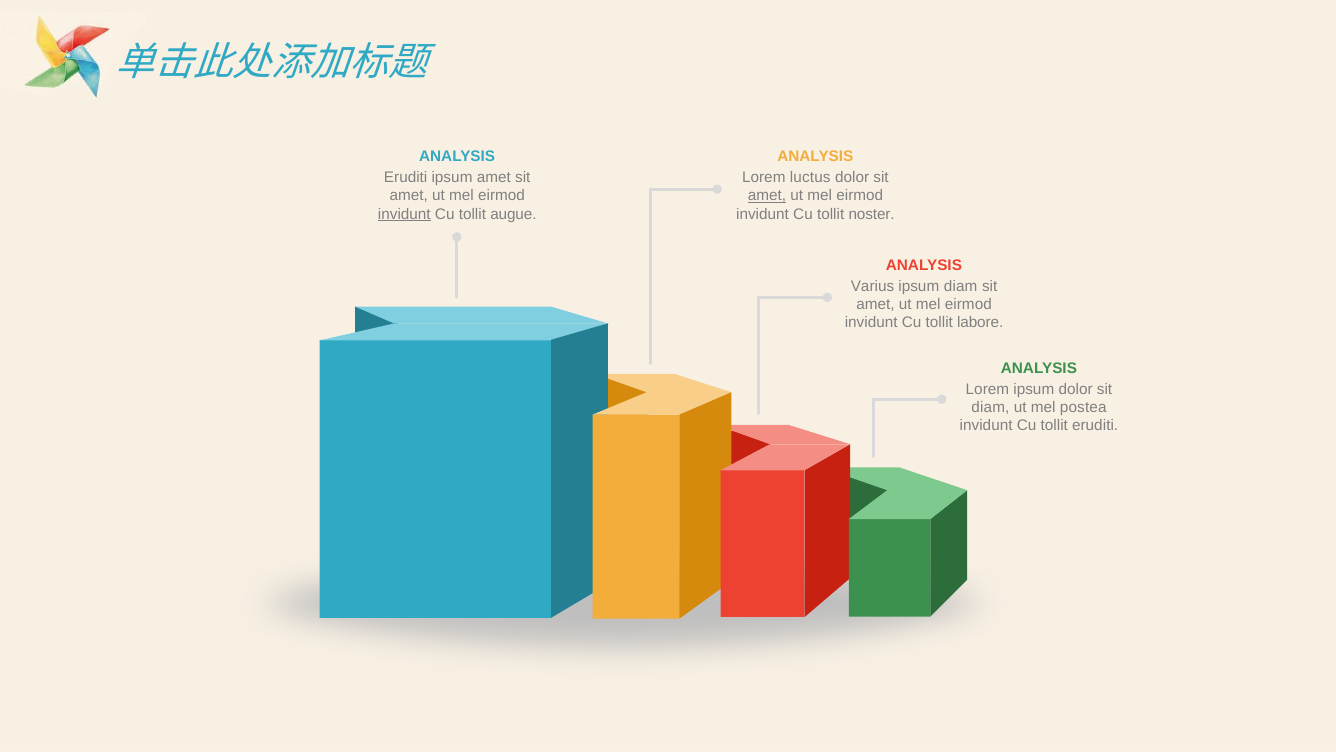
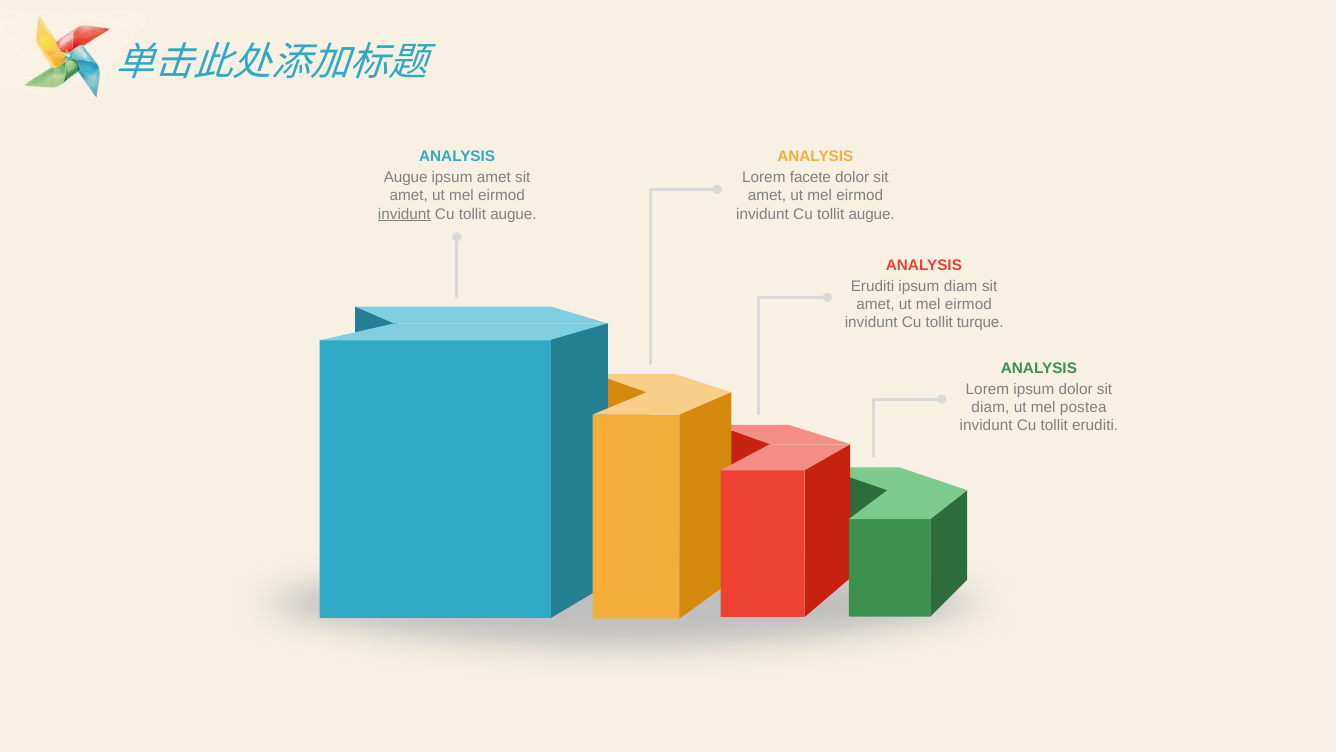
Eruditi: Eruditi -> Augue (406, 177)
luctus: luctus -> facete (810, 177)
amet underline: present -> none (767, 196)
noster: noster -> augue (872, 214)
Varius: Varius -> Eruditi (872, 286)
labore: labore -> turque (980, 323)
